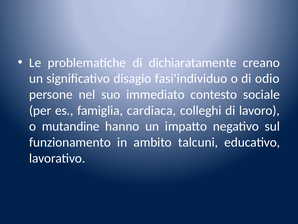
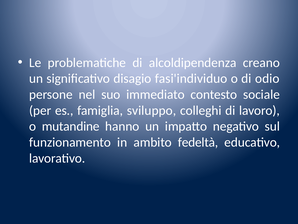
dichiaratamente: dichiaratamente -> alcoldipendenza (193, 63)
cardiaca: cardiaca -> sviluppo (151, 110)
talcuni: talcuni -> fedeltà (198, 142)
